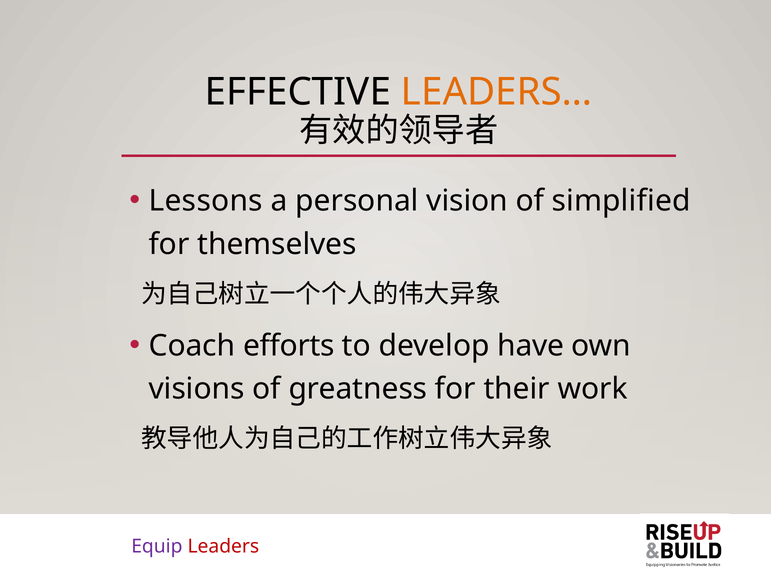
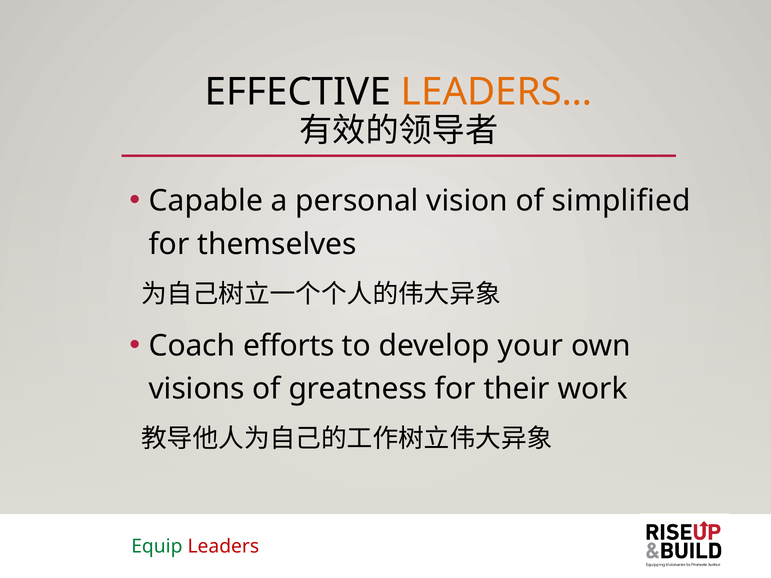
Lessons: Lessons -> Capable (206, 201)
have: have -> your (530, 346)
Equip colour: purple -> green (157, 547)
